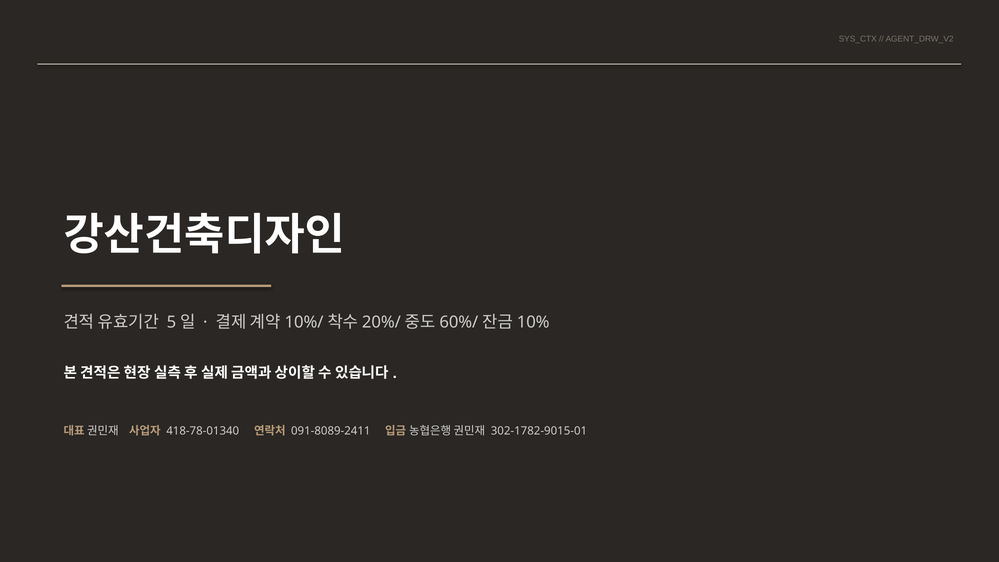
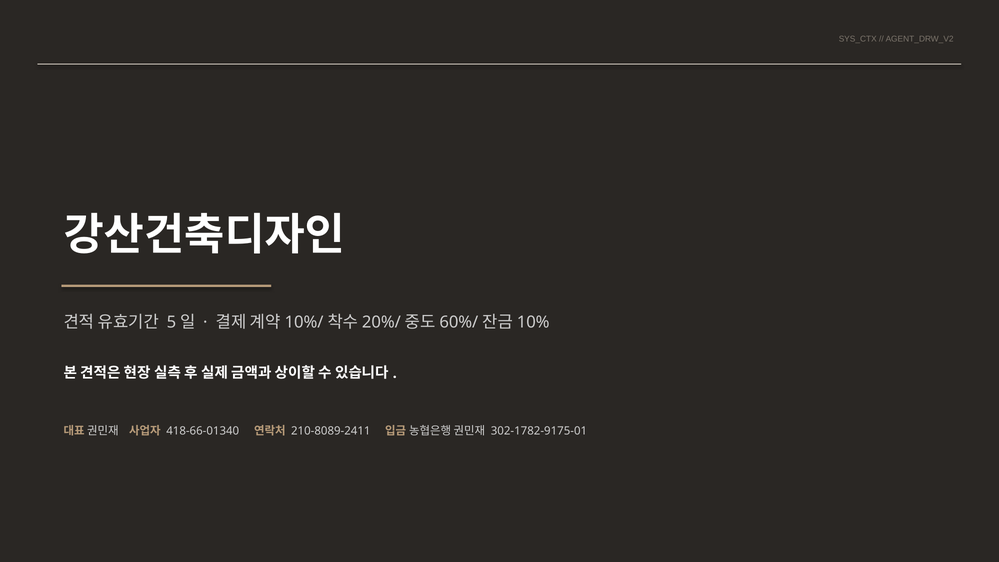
418-78-01340: 418-78-01340 -> 418-66-01340 (203, 431)
091-8089-2411: 091-8089-2411 -> 210-8089-2411 (331, 431)
302-1782-9015-01: 302-1782-9015-01 -> 302-1782-9175-01 (539, 431)
